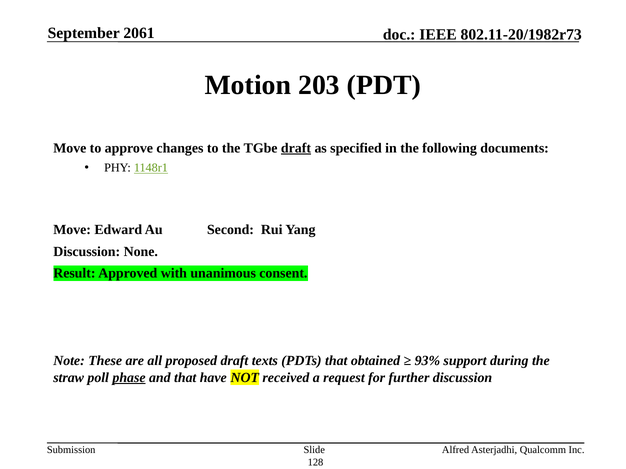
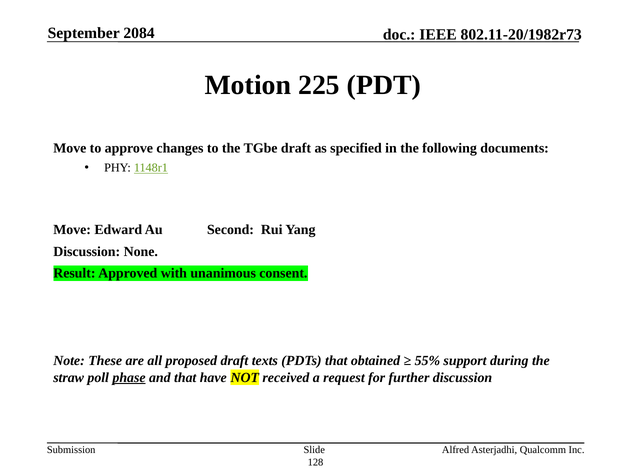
2061: 2061 -> 2084 (139, 33)
203: 203 -> 225 (319, 85)
draft underline: present -> none (296, 148)
93%: 93% -> 55% (427, 361)
